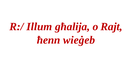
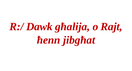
Illum: Illum -> Dawk (39, 27)
wieġeb: wieġeb -> jibgħat (79, 40)
